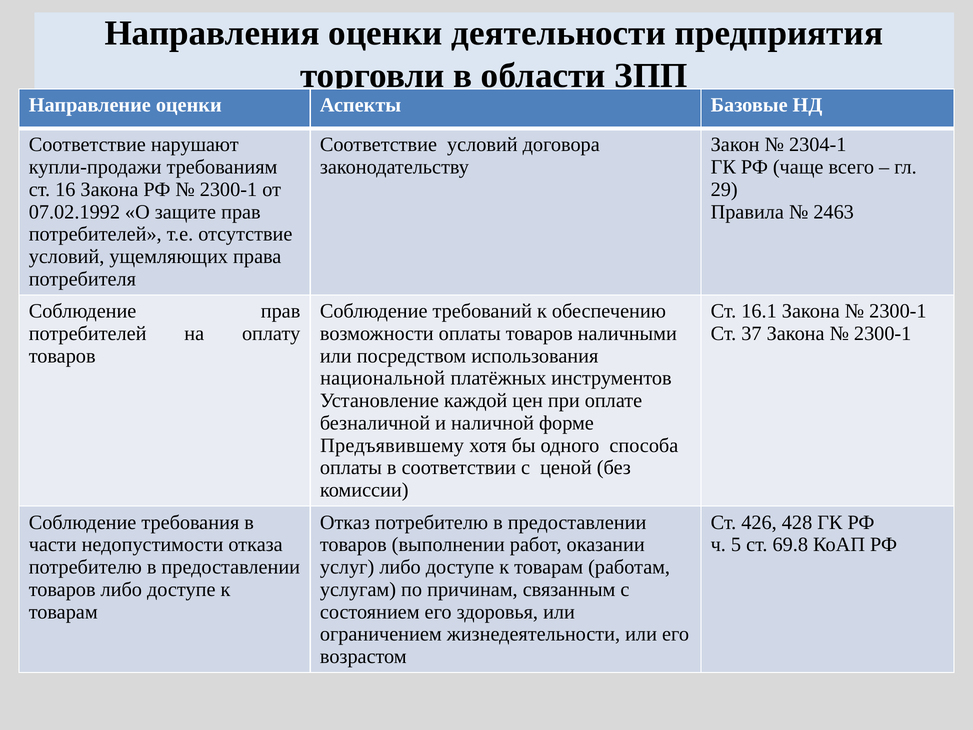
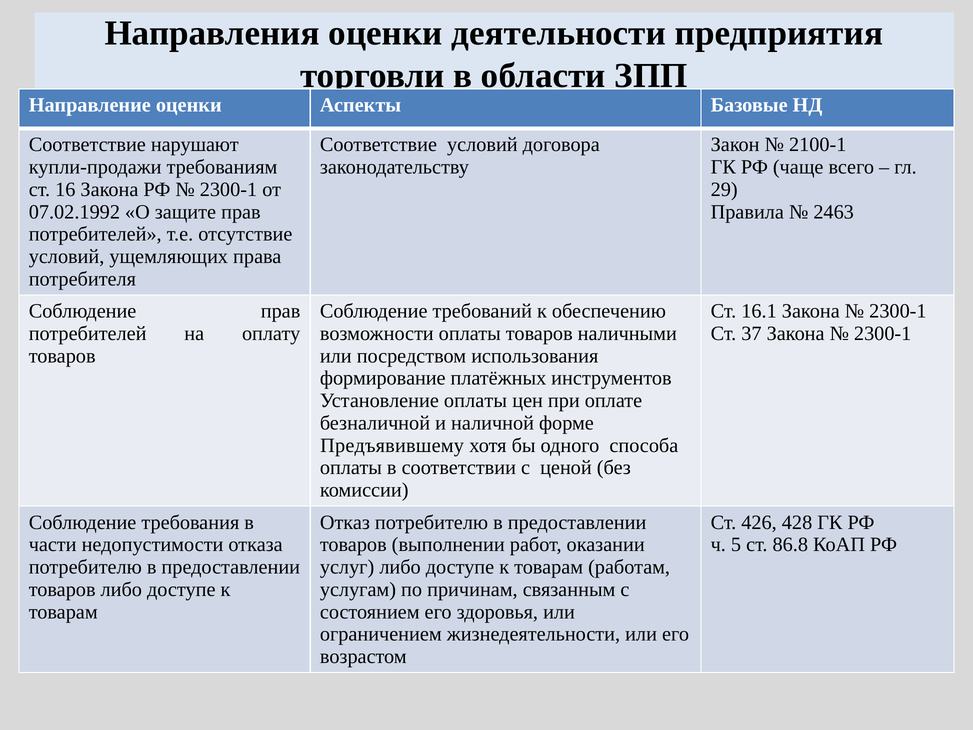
2304-1: 2304-1 -> 2100-1 (818, 145)
национальной: национальной -> формирование (383, 378)
Установление каждой: каждой -> оплаты (475, 401)
69.8: 69.8 -> 86.8 (790, 545)
